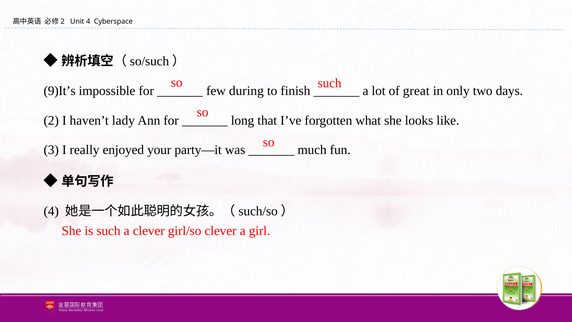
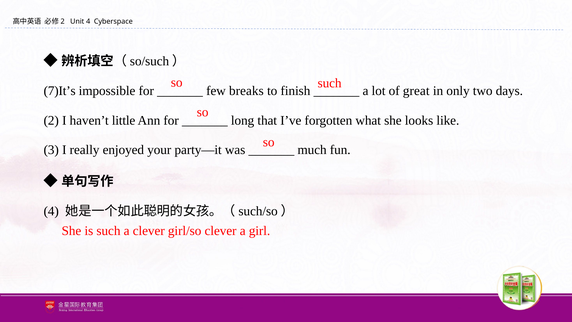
9)It’s: 9)It’s -> 7)It’s (60, 91)
during: during -> breaks (246, 91)
lady: lady -> little (124, 120)
